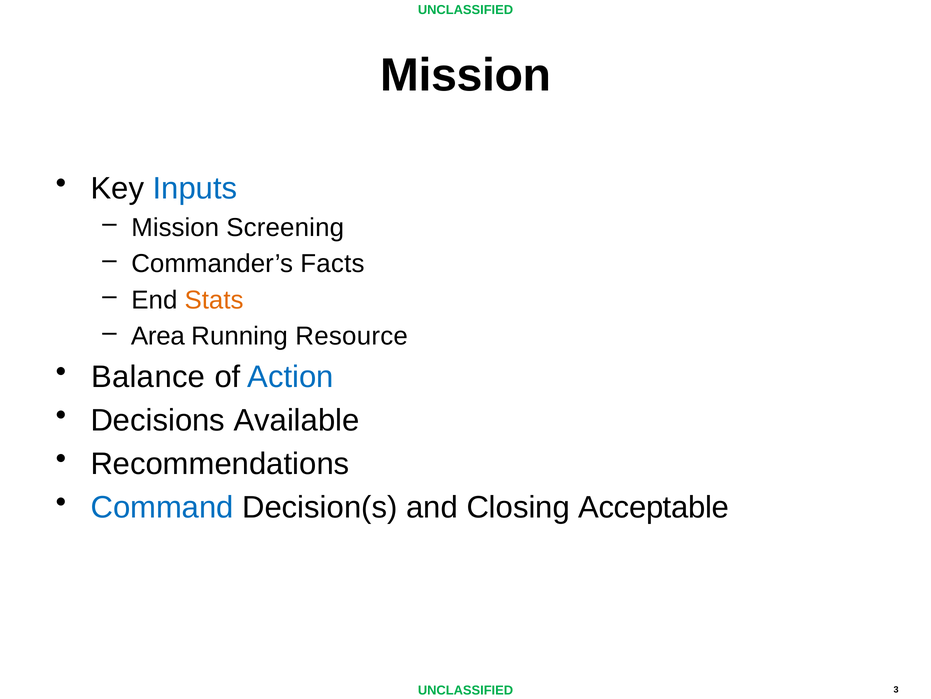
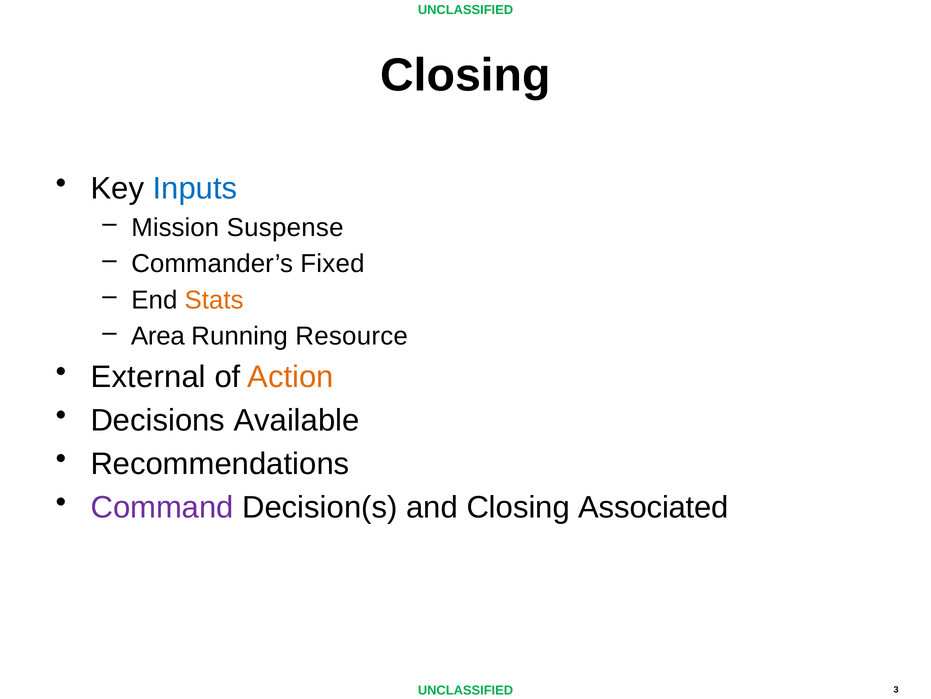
Mission: Mission -> Closing (465, 75)
Screening: Screening -> Suspense (285, 227)
Facts: Facts -> Fixed (332, 263)
Balance: Balance -> External (148, 377)
Action colour: blue -> orange (291, 377)
Command colour: blue -> purple (162, 507)
Acceptable: Acceptable -> Associated (654, 507)
